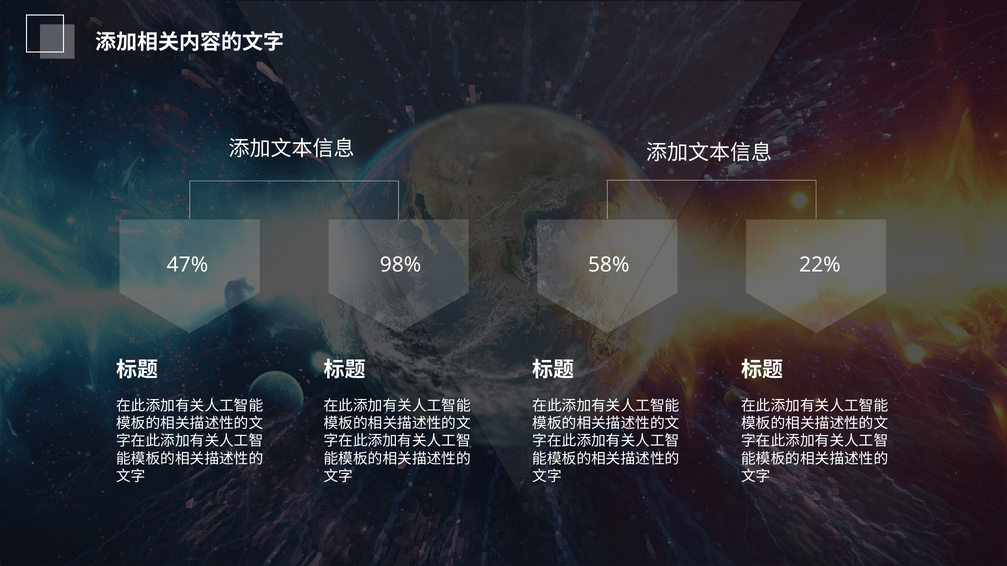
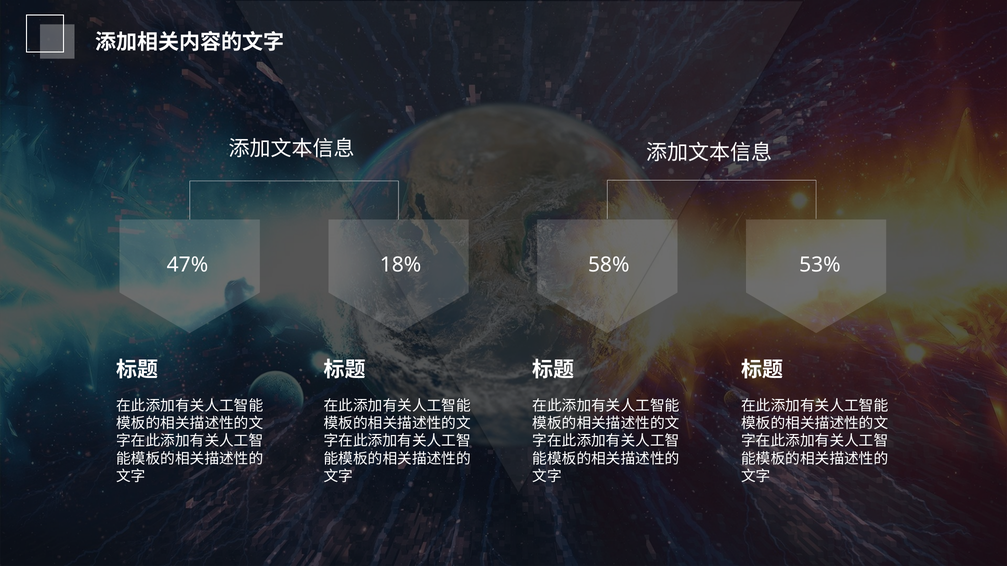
98%: 98% -> 18% (401, 265)
22%: 22% -> 53% (820, 265)
